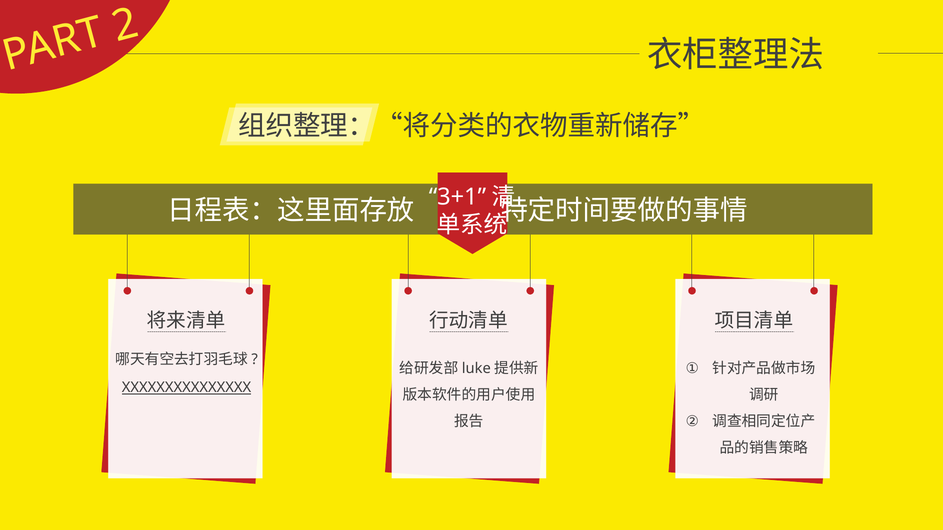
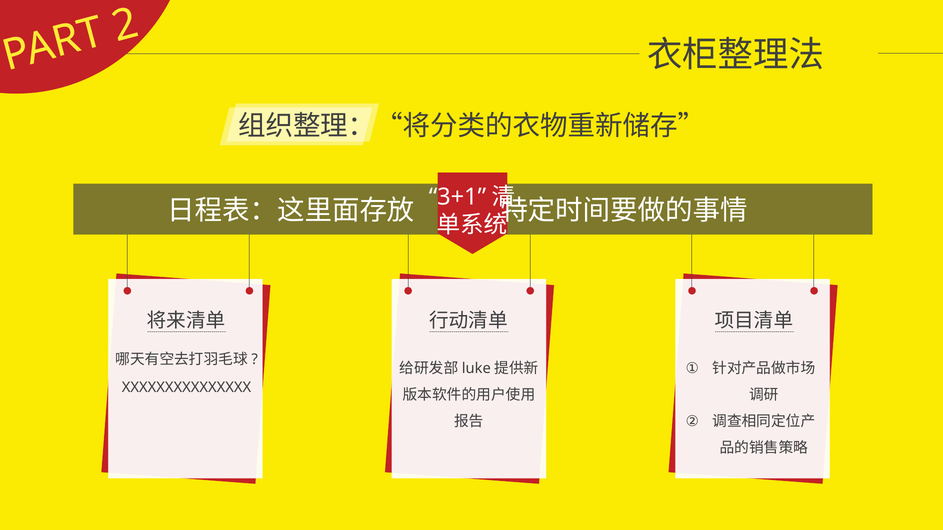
XXXXXXXXXXXXXXX underline: present -> none (187, 388)
